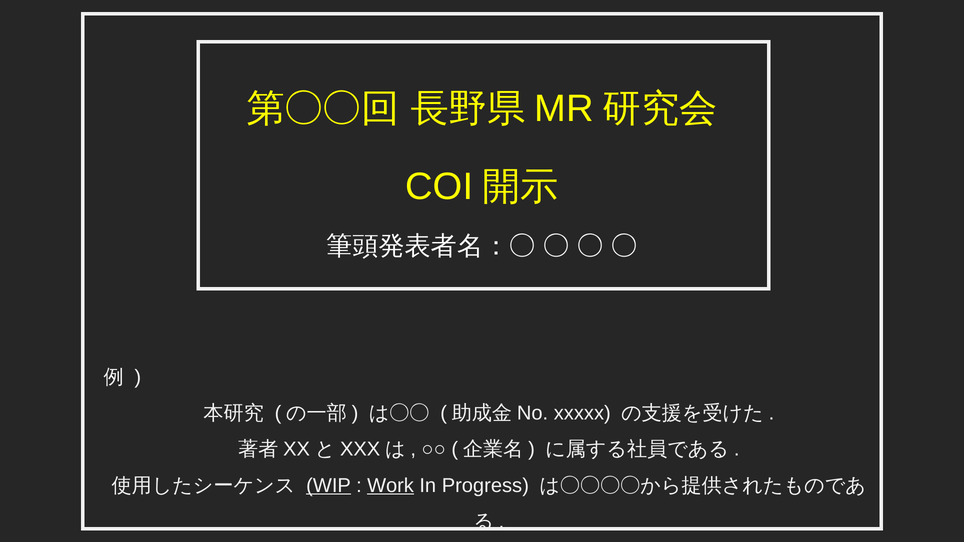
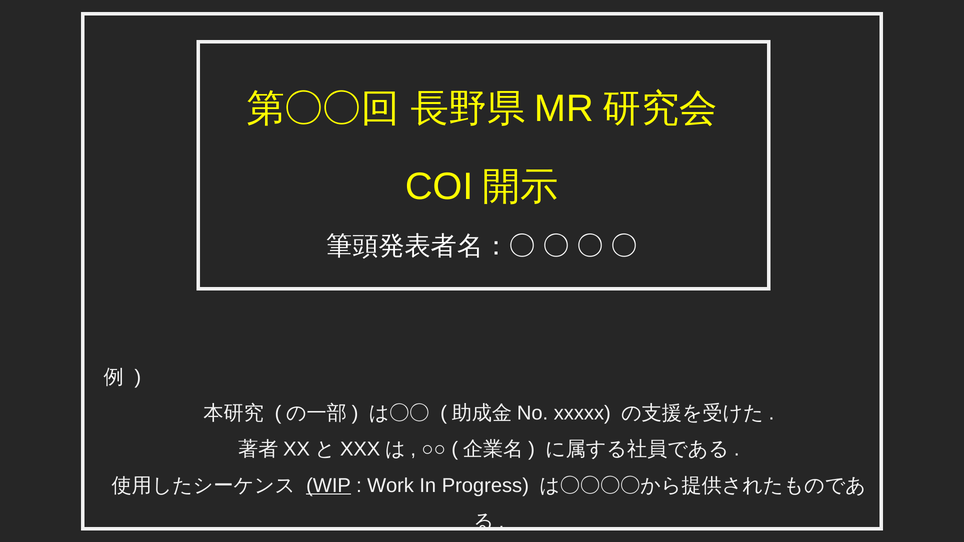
Work underline: present -> none (391, 486)
